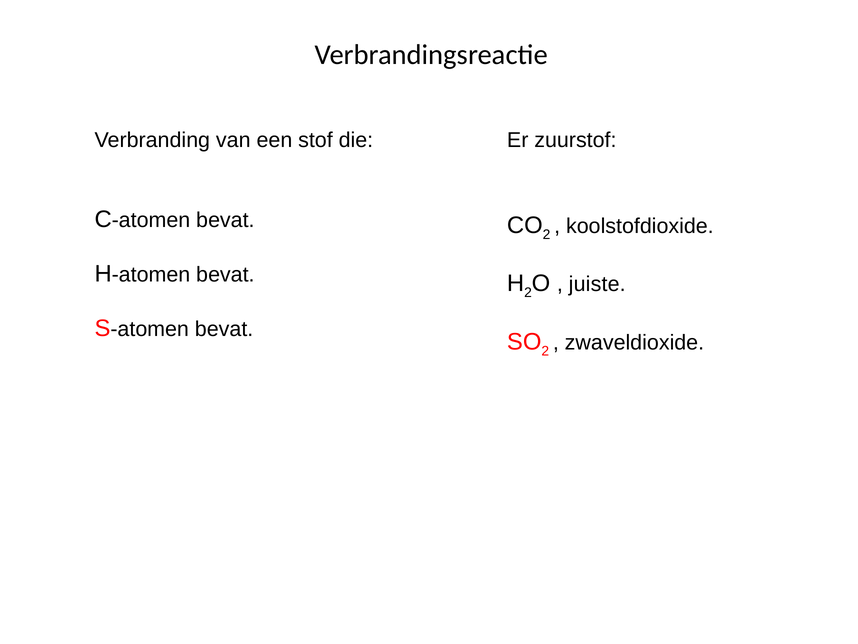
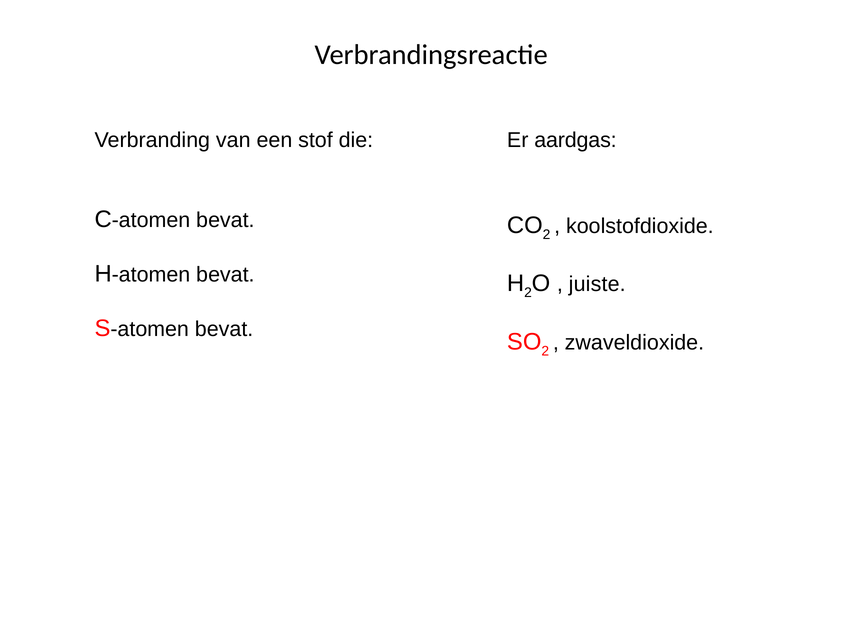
zuurstof: zuurstof -> aardgas (575, 140)
